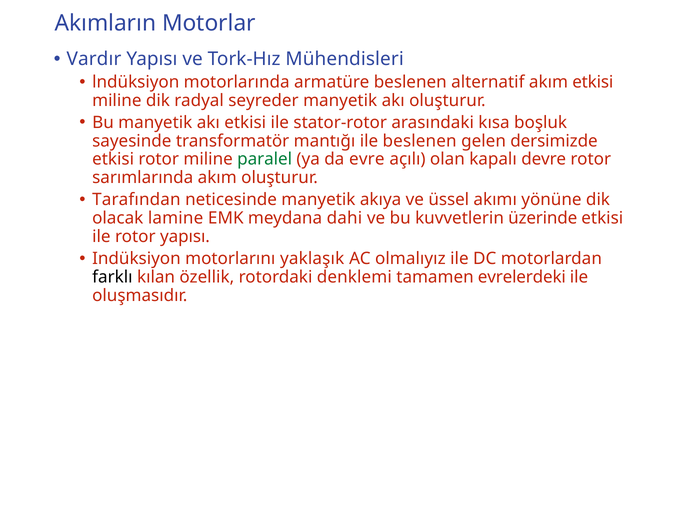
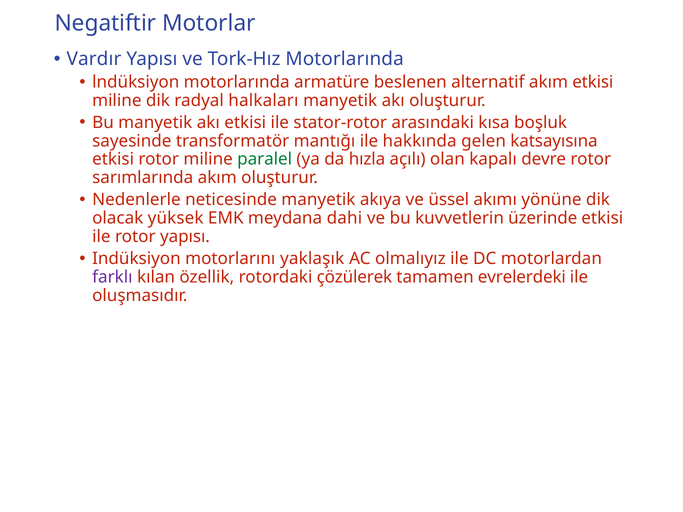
Akımların: Akımların -> Negatiftir (105, 23)
Tork-Hız Mühendisleri: Mühendisleri -> Motorlarında (345, 59)
seyreder: seyreder -> halkaları (263, 101)
ile beslenen: beslenen -> hakkında (420, 141)
dersimizde: dersimizde -> katsayısına (554, 141)
evre: evre -> hızla (367, 159)
Tarafından: Tarafından -> Nedenlerle (136, 200)
lamine: lamine -> yüksek (176, 218)
farklı colour: black -> purple (112, 277)
denklemi: denklemi -> çözülerek (354, 277)
